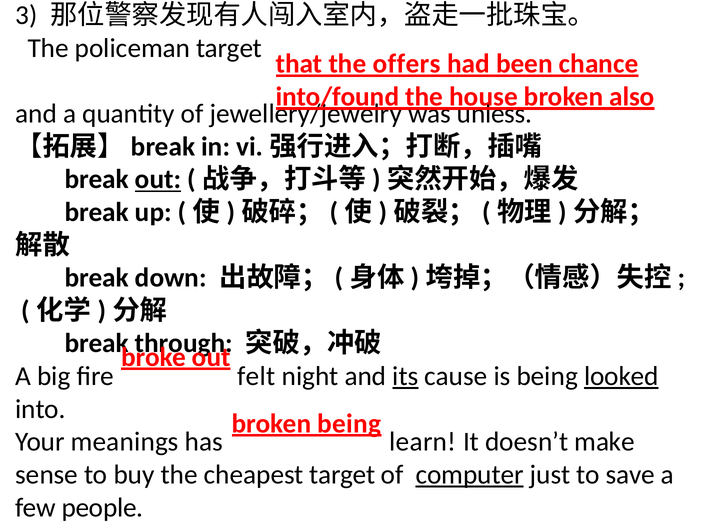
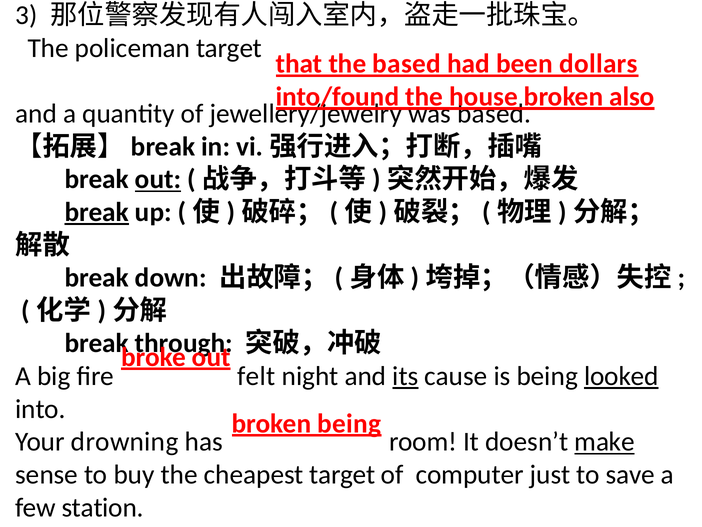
the offers: offers -> based (407, 64)
chance: chance -> dollars (598, 64)
was unless: unless -> based (494, 114)
break underline: none -> present (97, 212)
meanings: meanings -> drowning (125, 441)
learn: learn -> room (423, 441)
make underline: none -> present (605, 441)
computer underline: present -> none (470, 474)
people: people -> station (102, 507)
